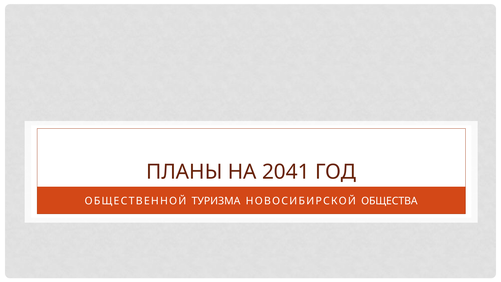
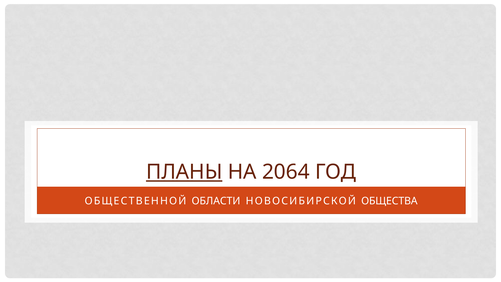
ПЛАНЫ underline: none -> present (184, 172)
2041: 2041 -> 2064 (286, 172)
ТУРИЗМА: ТУРИЗМА -> ОБЛАСТИ (216, 201)
